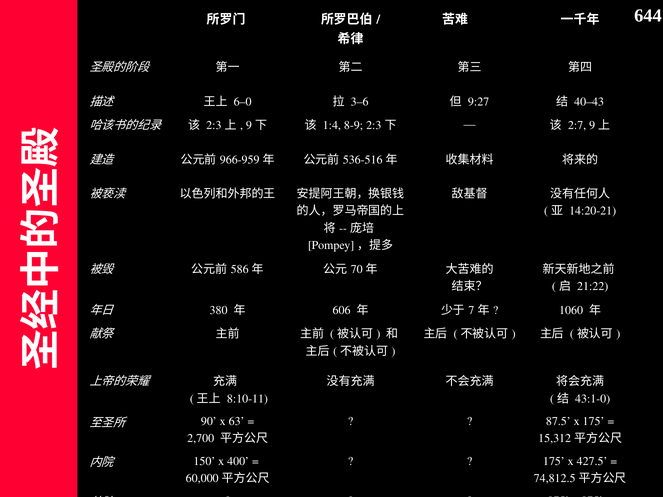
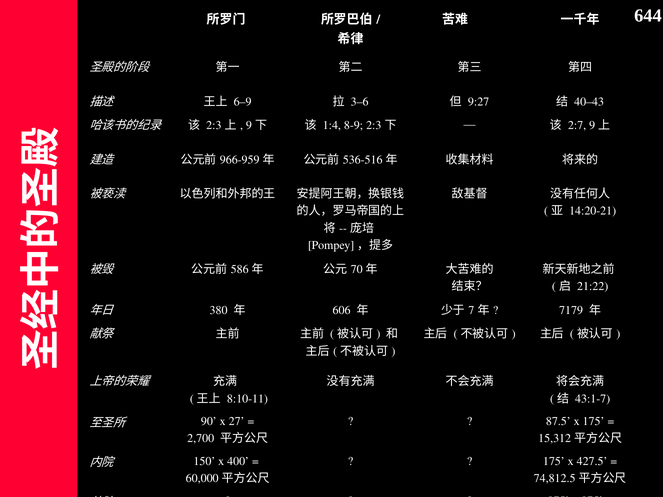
6–0: 6–0 -> 6–9 (243, 102)
1060: 1060 -> 7179 (571, 310)
43:1-0: 43:1-0 -> 43:1-7 (593, 399)
63: 63 -> 27 (237, 422)
